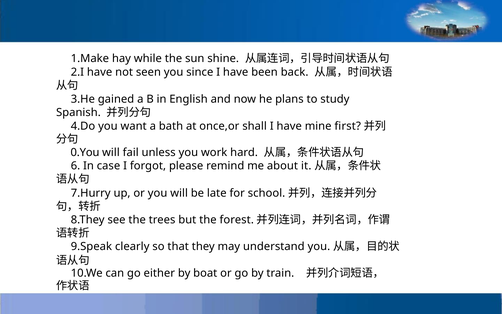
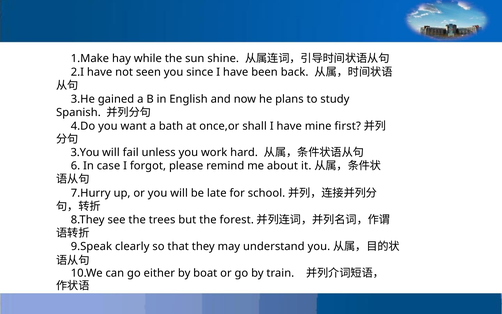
0.You: 0.You -> 3.You (85, 152)
